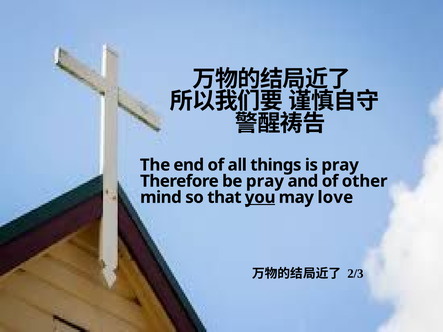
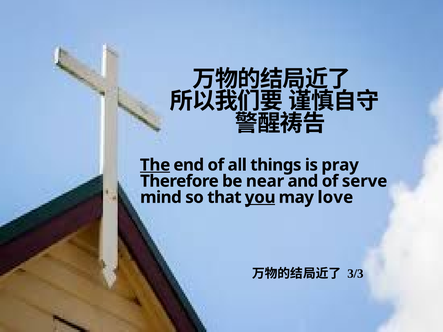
The underline: none -> present (155, 165)
be pray: pray -> near (265, 181)
other: other -> serve (365, 181)
2/3: 2/3 -> 3/3 (355, 274)
